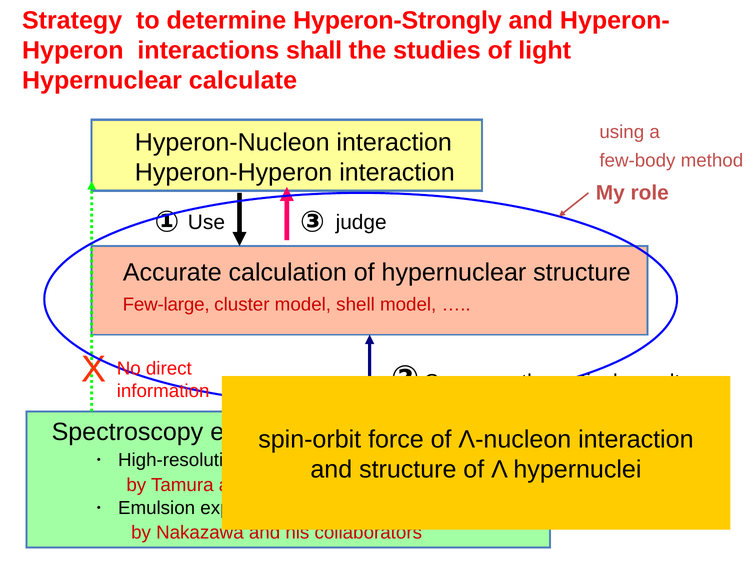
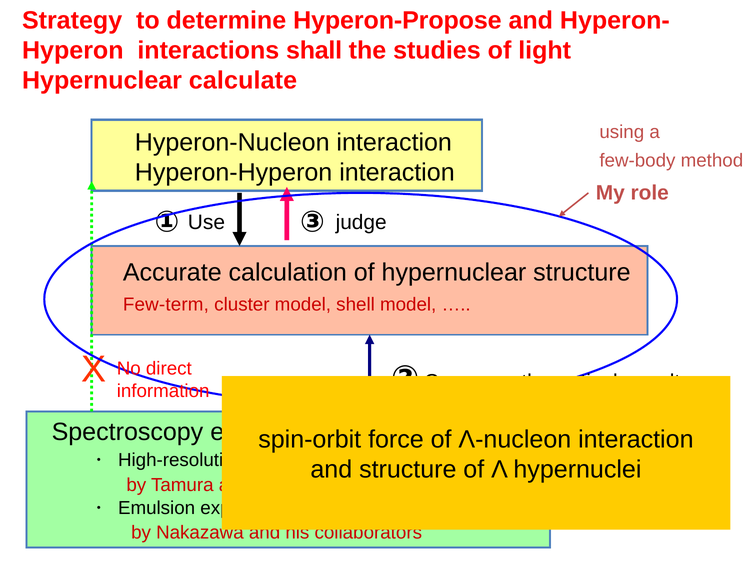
Hyperon-Strongly: Hyperon-Strongly -> Hyperon-Propose (397, 20)
Few-large: Few-large -> Few-term (166, 305)
